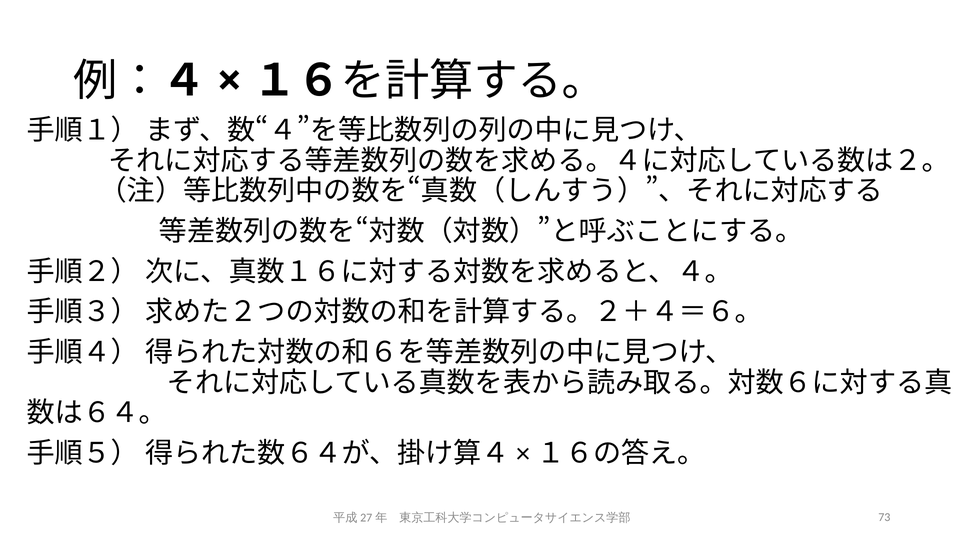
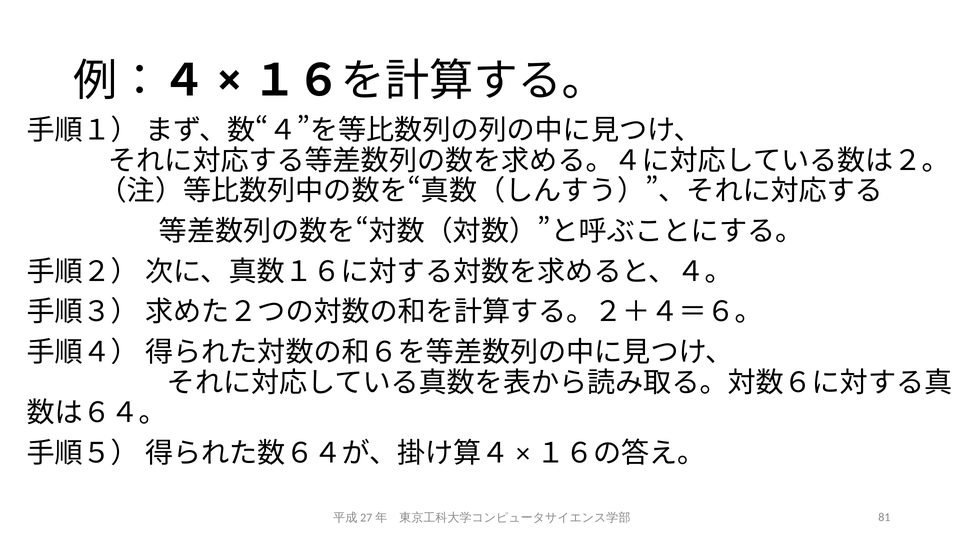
73: 73 -> 81 (884, 518)
